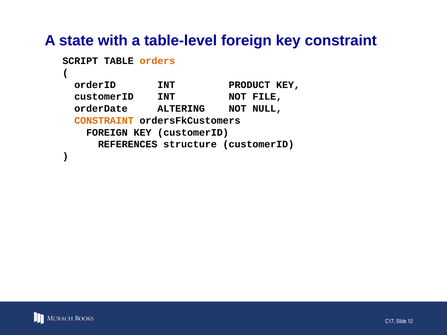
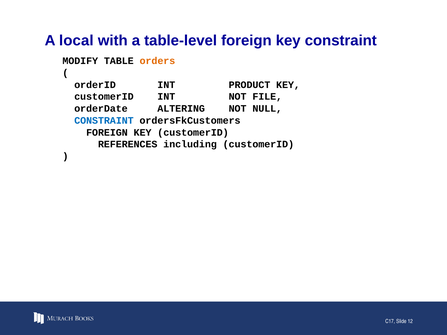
state: state -> local (76, 41)
SCRIPT: SCRIPT -> MODIFY (80, 61)
CONSTRAINT colour: orange -> blue (104, 121)
structure: structure -> including (190, 144)
